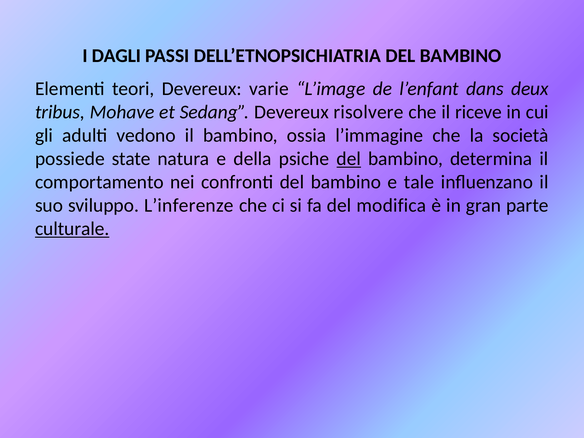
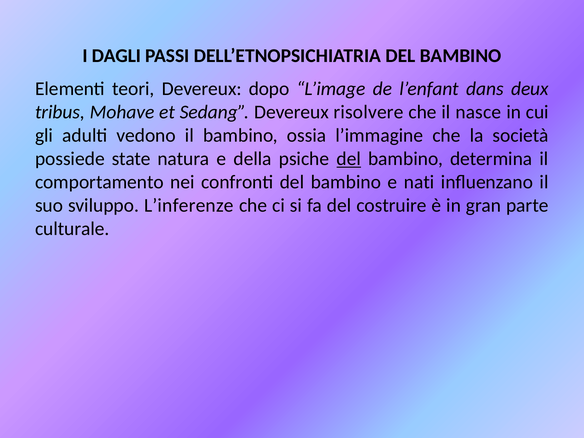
varie: varie -> dopo (269, 89)
riceve: riceve -> nasce (478, 112)
tale: tale -> nati (419, 182)
modifica: modifica -> costruire (391, 205)
culturale underline: present -> none (72, 229)
